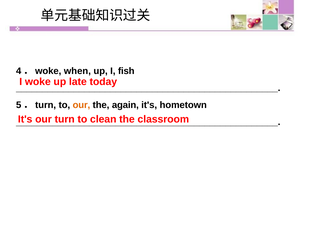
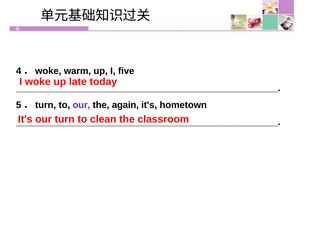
when: when -> warm (77, 71)
fish: fish -> five (126, 71)
our colour: orange -> purple (81, 105)
